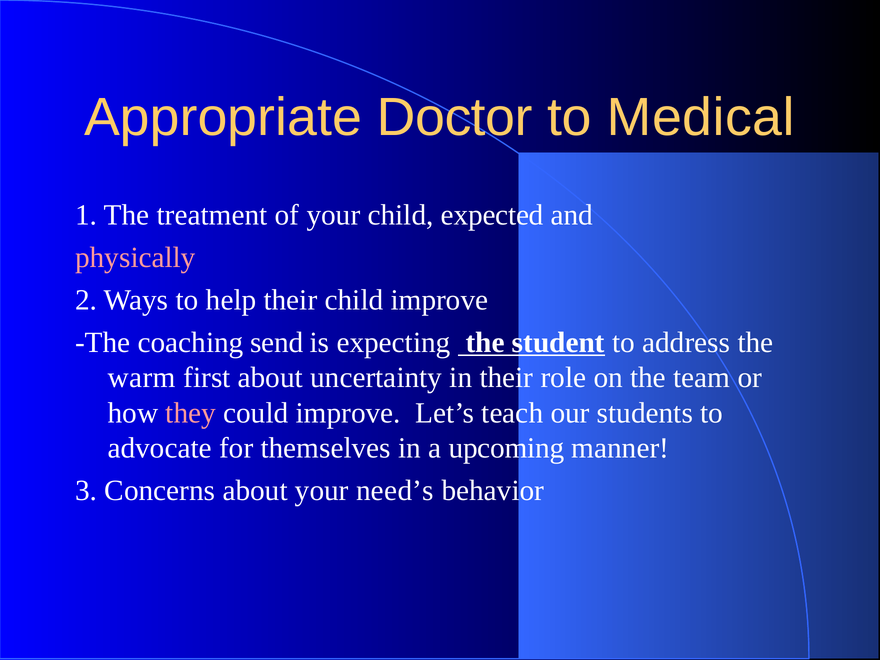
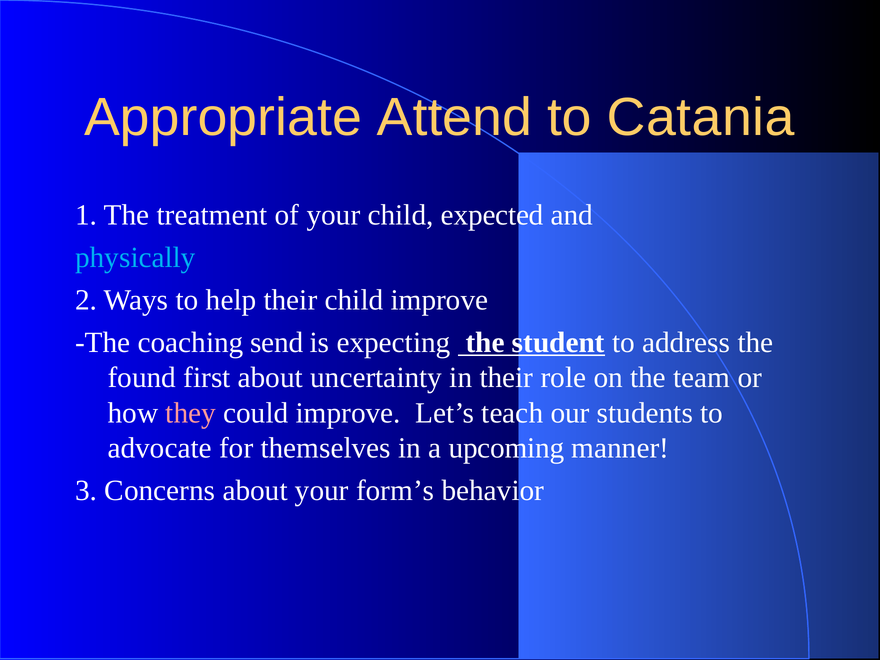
Doctor: Doctor -> Attend (455, 117)
Medical: Medical -> Catania (701, 117)
physically colour: pink -> light blue (135, 257)
warm: warm -> found (142, 378)
need’s: need’s -> form’s (395, 491)
